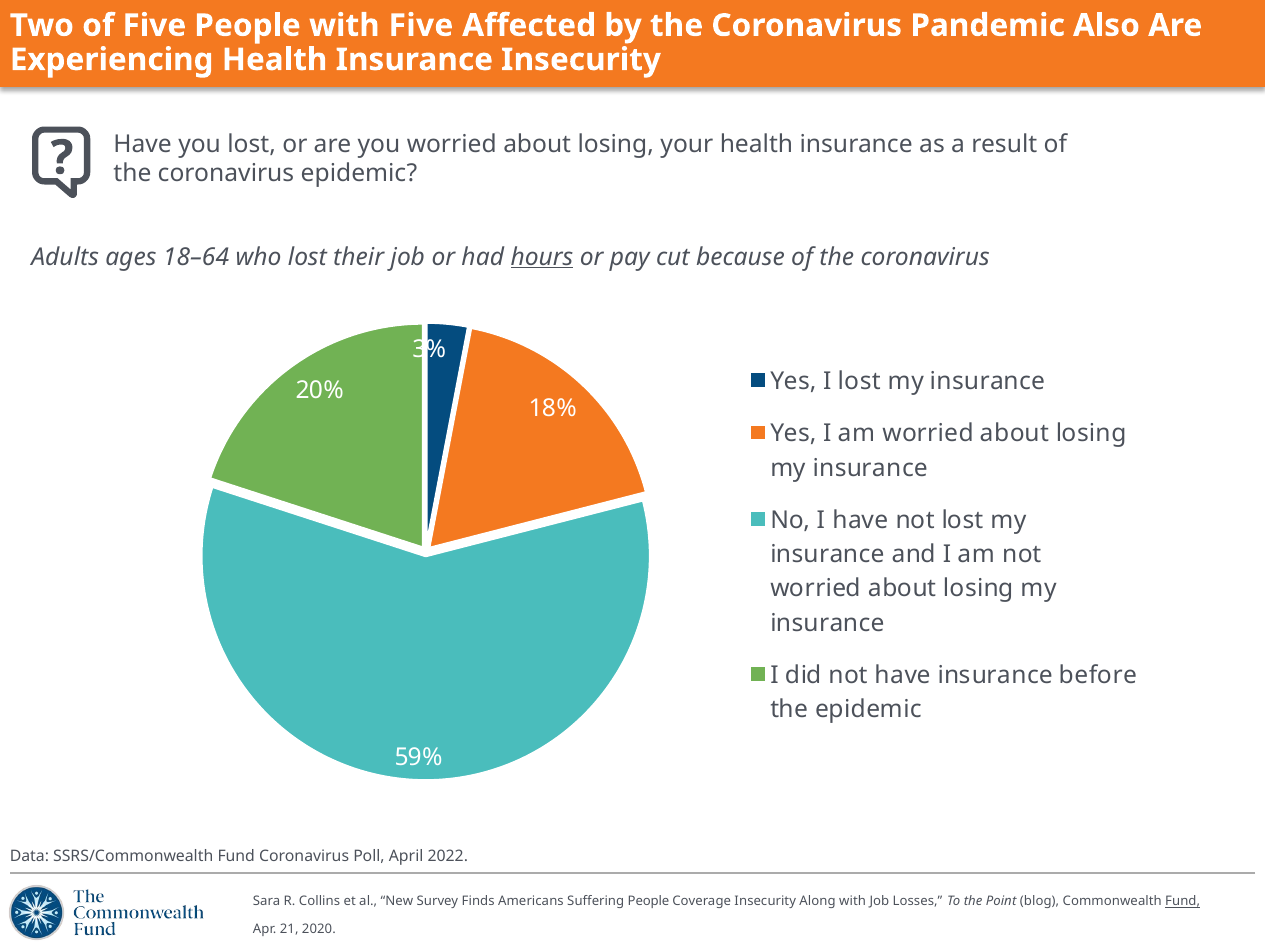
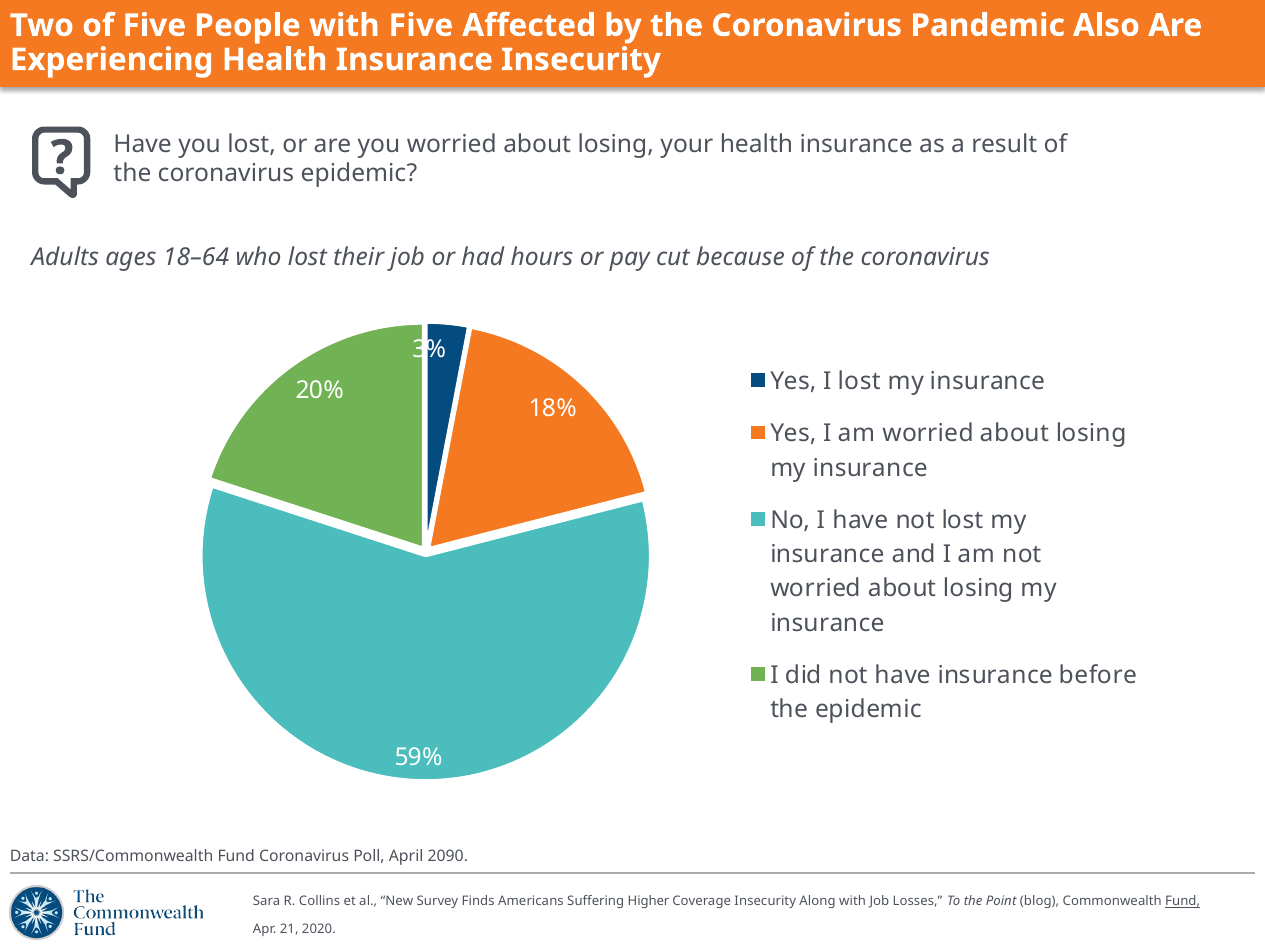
hours underline: present -> none (542, 257)
2022: 2022 -> 2090 (448, 856)
People: People -> Higher (648, 901)
